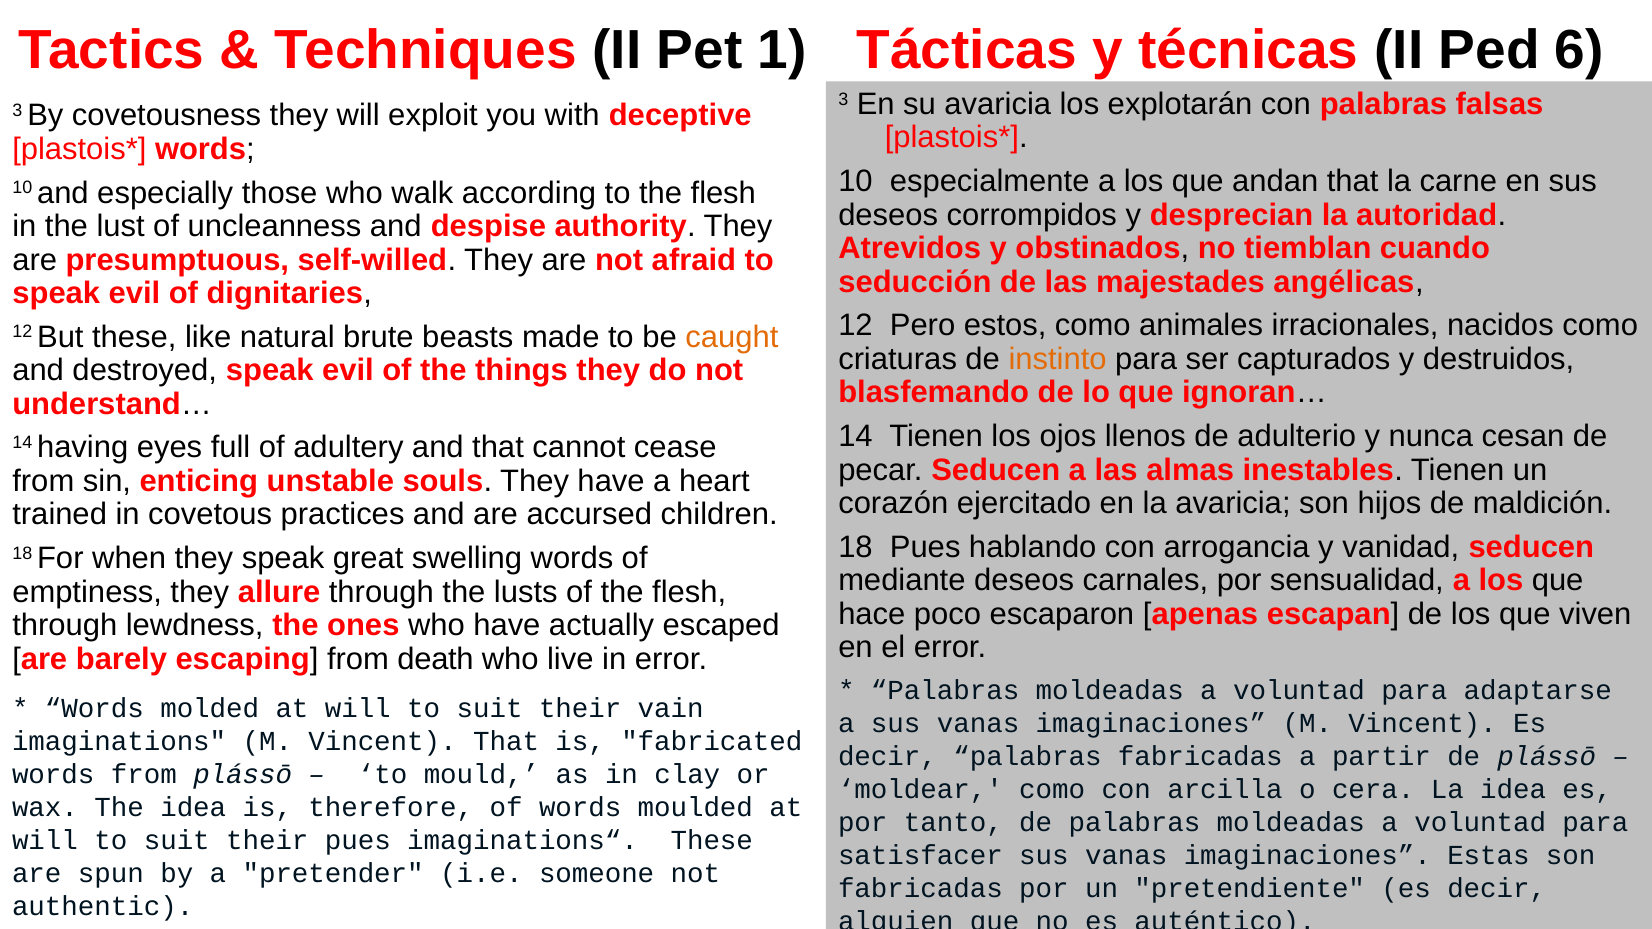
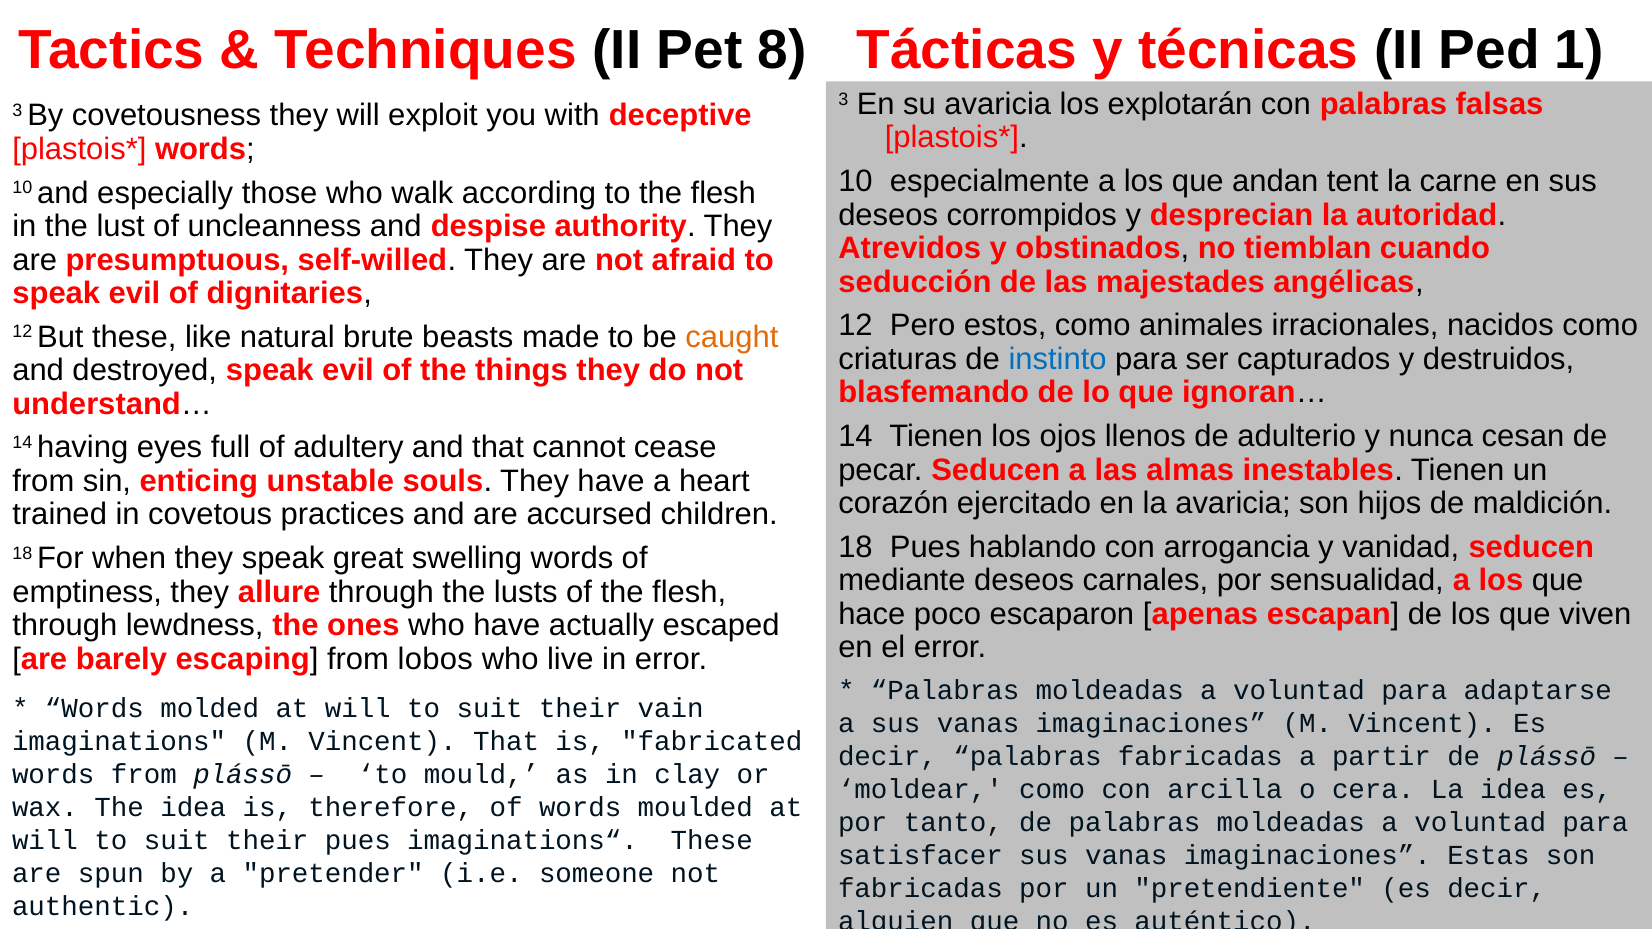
1: 1 -> 8 (782, 50)
6: 6 -> 1 (1579, 50)
andan that: that -> tent (1353, 182)
instinto colour: orange -> blue (1058, 359)
death: death -> lobos (435, 659)
